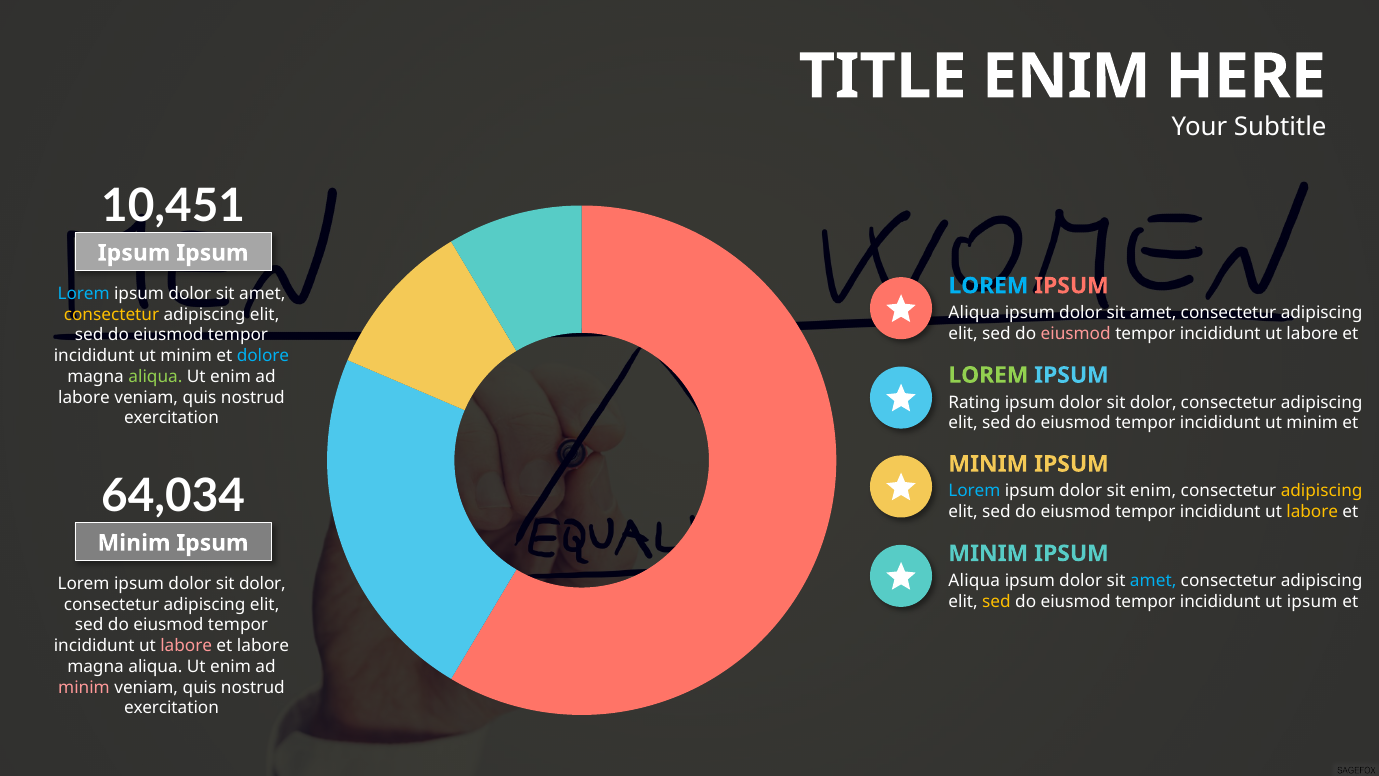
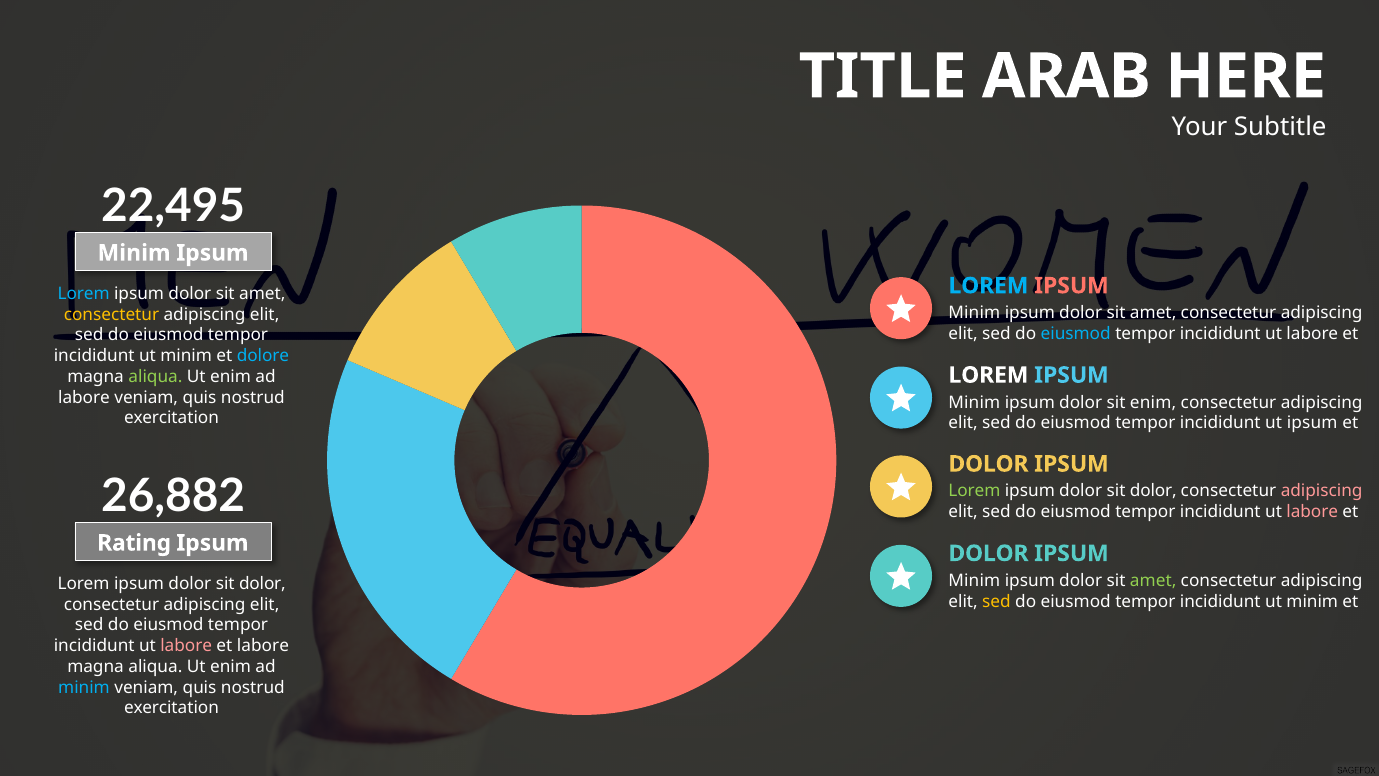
TITLE ENIM: ENIM -> ARAB (1066, 77)
10,451: 10,451 -> 22,495 (173, 206)
Ipsum: Ipsum -> Minim (134, 253)
Aliqua: Aliqua -> Minim (974, 313)
eiusmod colour: pink -> light blue (1076, 333)
LOREM colour: light green -> white (988, 375)
Rating: Rating -> Minim (974, 402)
dolor: dolor -> enim (1153, 402)
minim: minim -> ipsum (1312, 423)
MINIM: MINIM -> DOLOR (988, 464)
64,034: 64,034 -> 26,882 (173, 496)
Lorem colour: light blue -> light green (974, 491)
enim: enim -> dolor (1153, 491)
adipiscing colour: yellow -> pink (1322, 491)
labore colour: yellow -> pink (1312, 512)
Minim: Minim -> Rating (134, 543)
MINIM: MINIM -> DOLOR (988, 553)
Aliqua: Aliqua -> Minim (974, 580)
amet colour: light blue -> light green (1153, 580)
ipsum: ipsum -> minim (1312, 601)
minim colour: pink -> light blue (84, 687)
